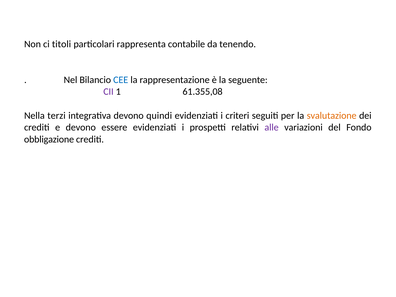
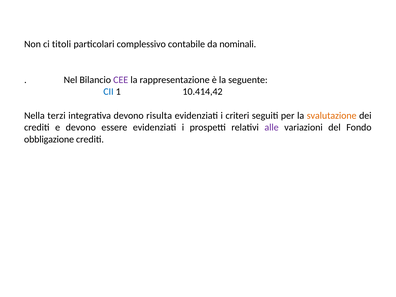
rappresenta: rappresenta -> complessivo (141, 44)
tenendo: tenendo -> nominali (238, 44)
CEE colour: blue -> purple (121, 80)
CII colour: purple -> blue (108, 92)
61.355,08: 61.355,08 -> 10.414,42 (203, 92)
quindi: quindi -> risulta (159, 115)
